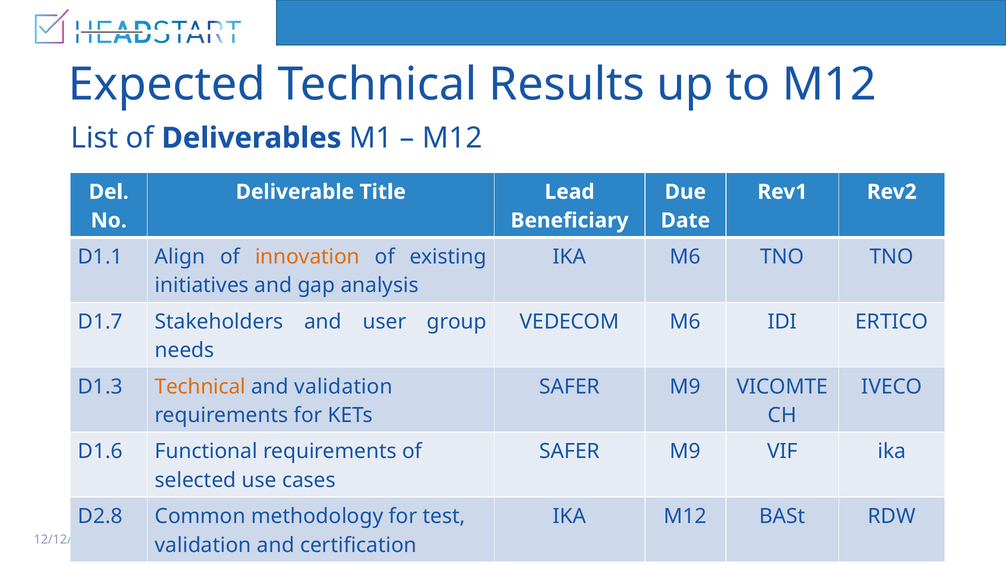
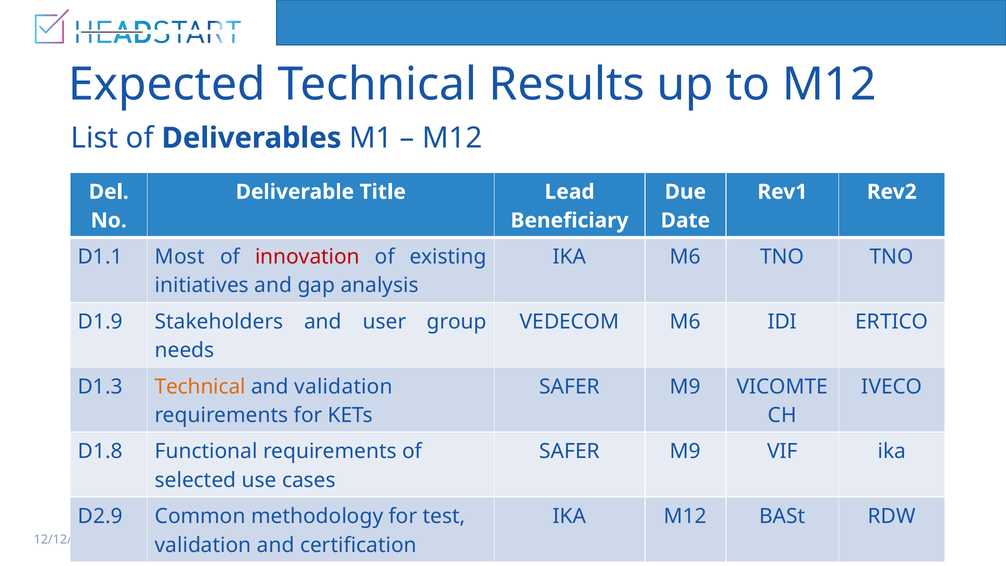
Align: Align -> Most (180, 257)
innovation colour: orange -> red (307, 257)
D1.7: D1.7 -> D1.9 (100, 322)
D1.6: D1.6 -> D1.8 (100, 451)
D2.8: D2.8 -> D2.9 (100, 516)
